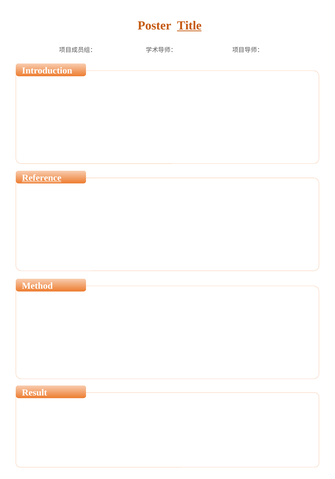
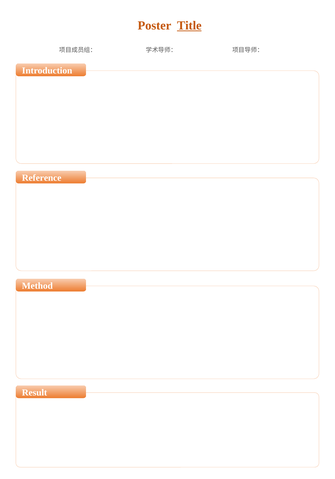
Reference underline: present -> none (42, 178)
